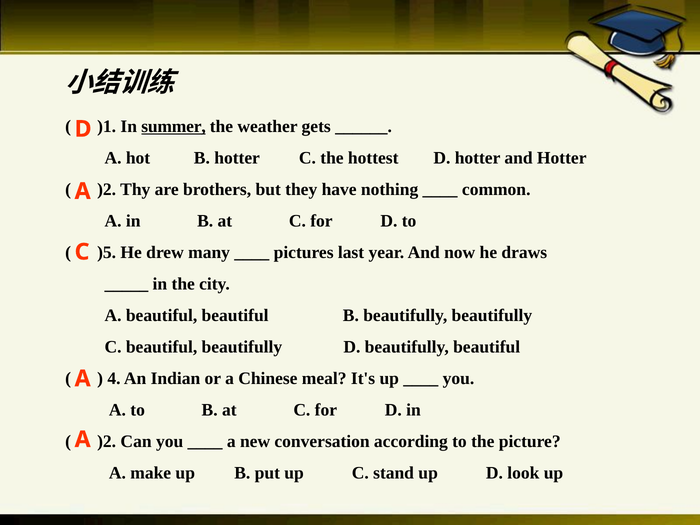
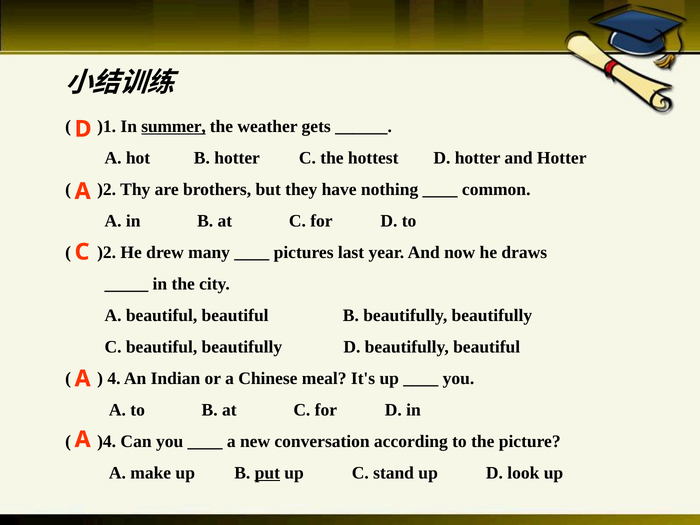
)5: )5 -> )2 (107, 252)
)2: )2 -> )4 (107, 441)
put underline: none -> present (267, 473)
